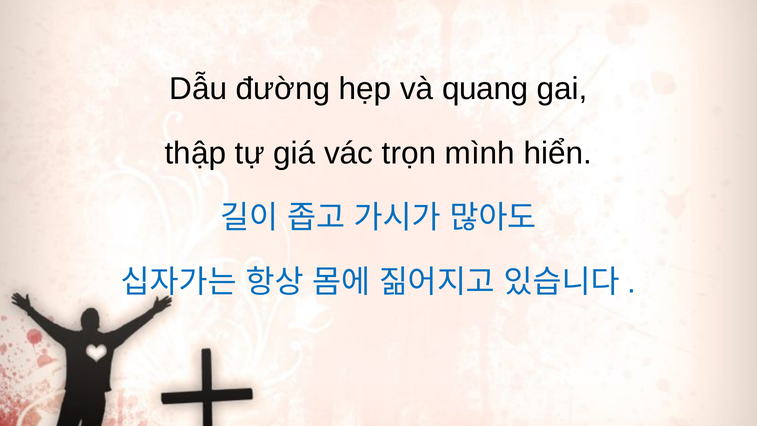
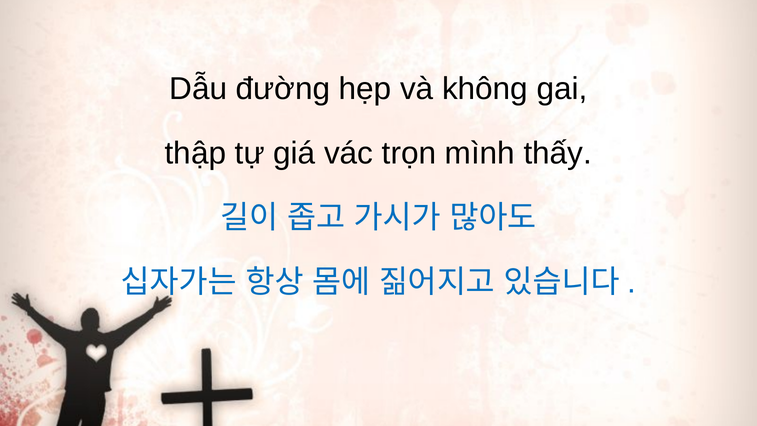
quang: quang -> không (485, 89)
hiển: hiển -> thấy (558, 153)
